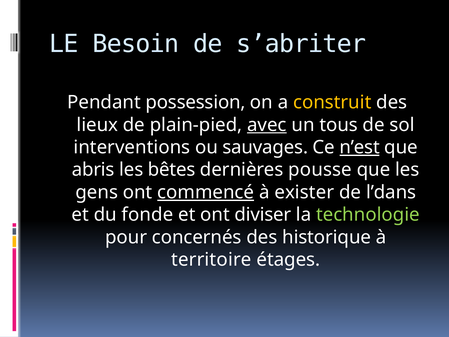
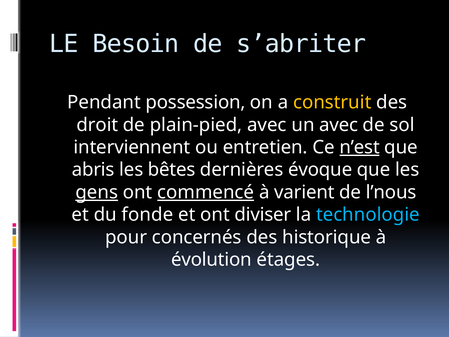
lieux: lieux -> droit (97, 125)
avec underline: present -> none (267, 125)
un tous: tous -> avec (339, 125)
interventions: interventions -> interviennent (132, 147)
sauvages: sauvages -> entretien (265, 147)
pousse: pousse -> évoque (320, 170)
gens underline: none -> present (97, 192)
exister: exister -> varient (304, 192)
l’dans: l’dans -> l’nous (391, 192)
technologie colour: light green -> light blue (368, 215)
territoire: territoire -> évolution (212, 259)
